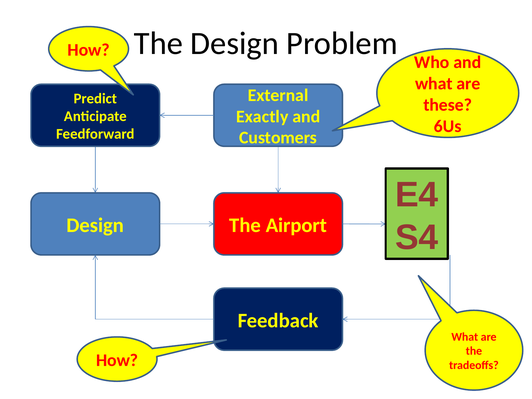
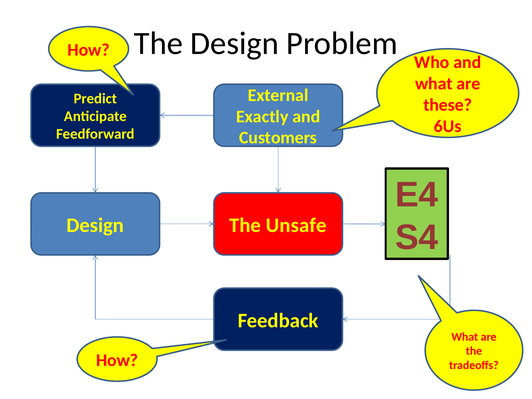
Airport: Airport -> Unsafe (296, 225)
